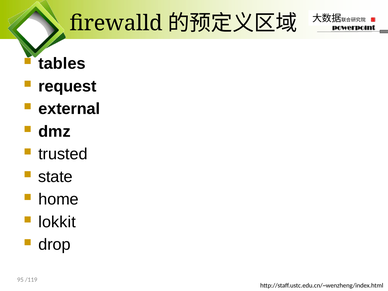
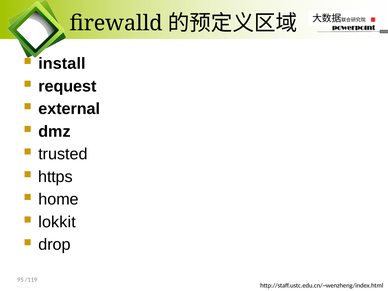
tables: tables -> install (62, 64)
state: state -> https (55, 177)
